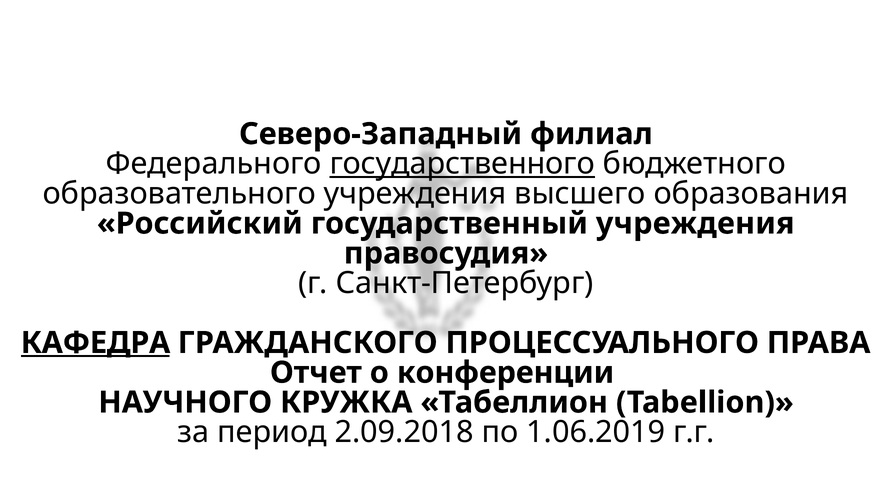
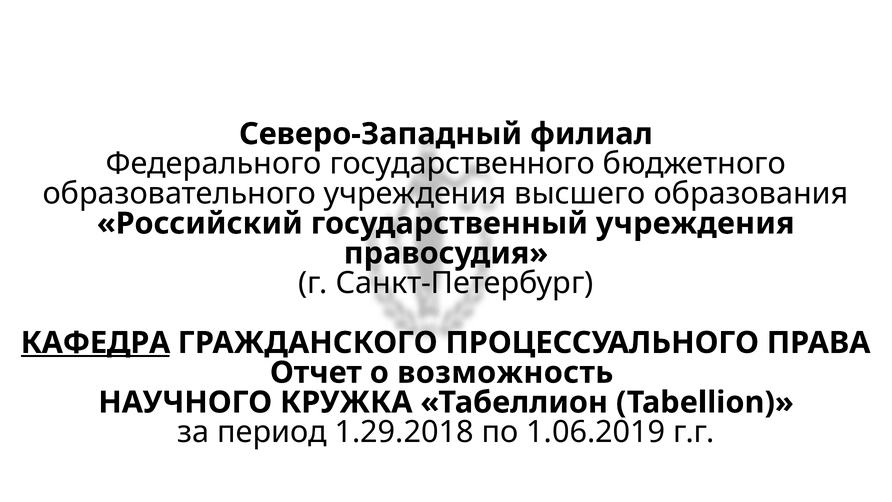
государственного underline: present -> none (462, 164)
конференции: конференции -> возможность (505, 372)
2.09.2018: 2.09.2018 -> 1.29.2018 (404, 432)
